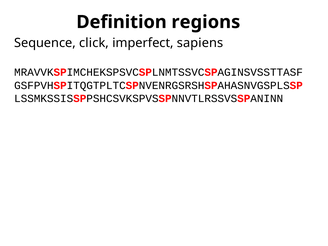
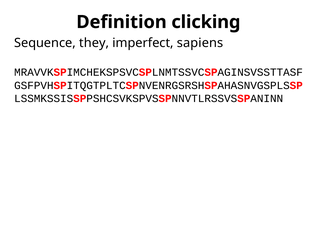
regions: regions -> clicking (206, 22)
click: click -> they (94, 43)
